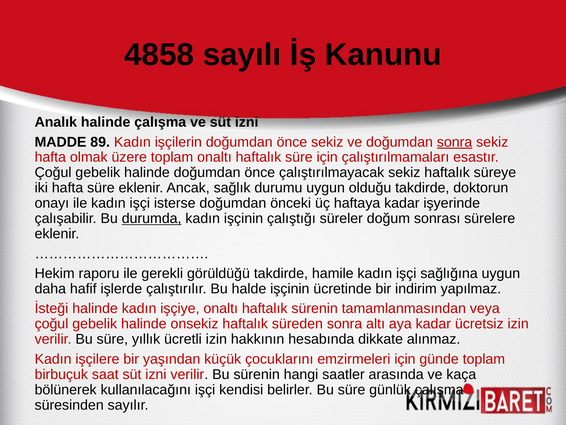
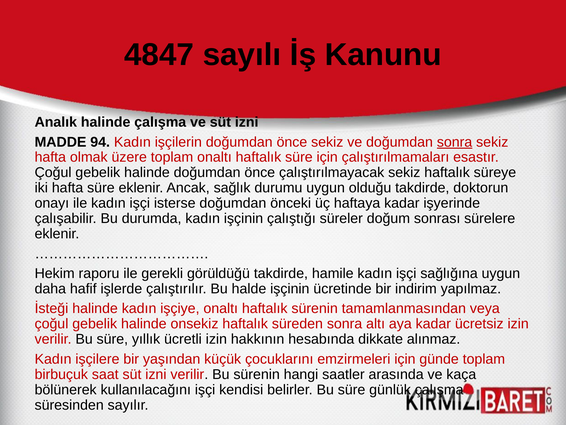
4858: 4858 -> 4847 (159, 55)
89: 89 -> 94 (100, 142)
durumda underline: present -> none (152, 218)
